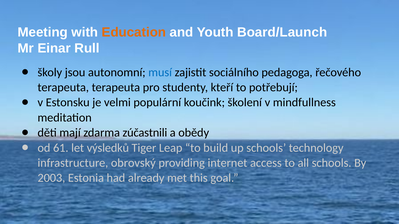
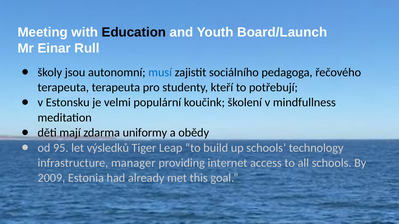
Education colour: orange -> black (134, 32)
zúčastnili: zúčastnili -> uniformy (145, 133)
61: 61 -> 95 (61, 148)
obrovský: obrovský -> manager (133, 163)
2003: 2003 -> 2009 (51, 178)
